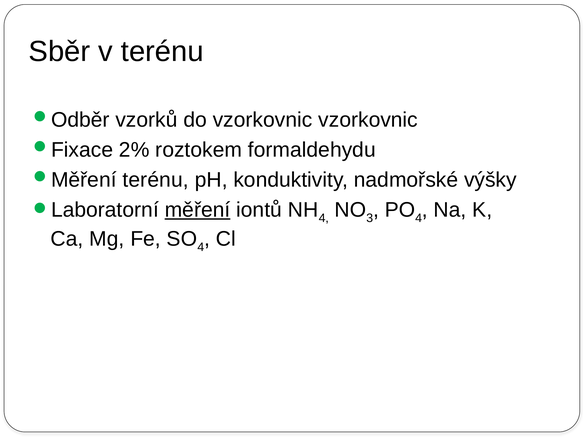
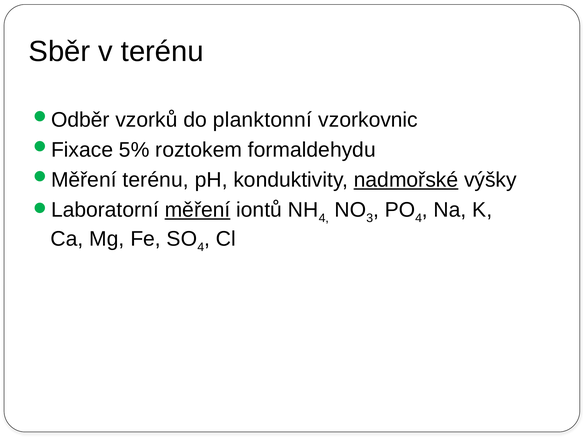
do vzorkovnic: vzorkovnic -> planktonní (262, 120)
2%: 2% -> 5% (134, 150)
nadmořské underline: none -> present (406, 180)
